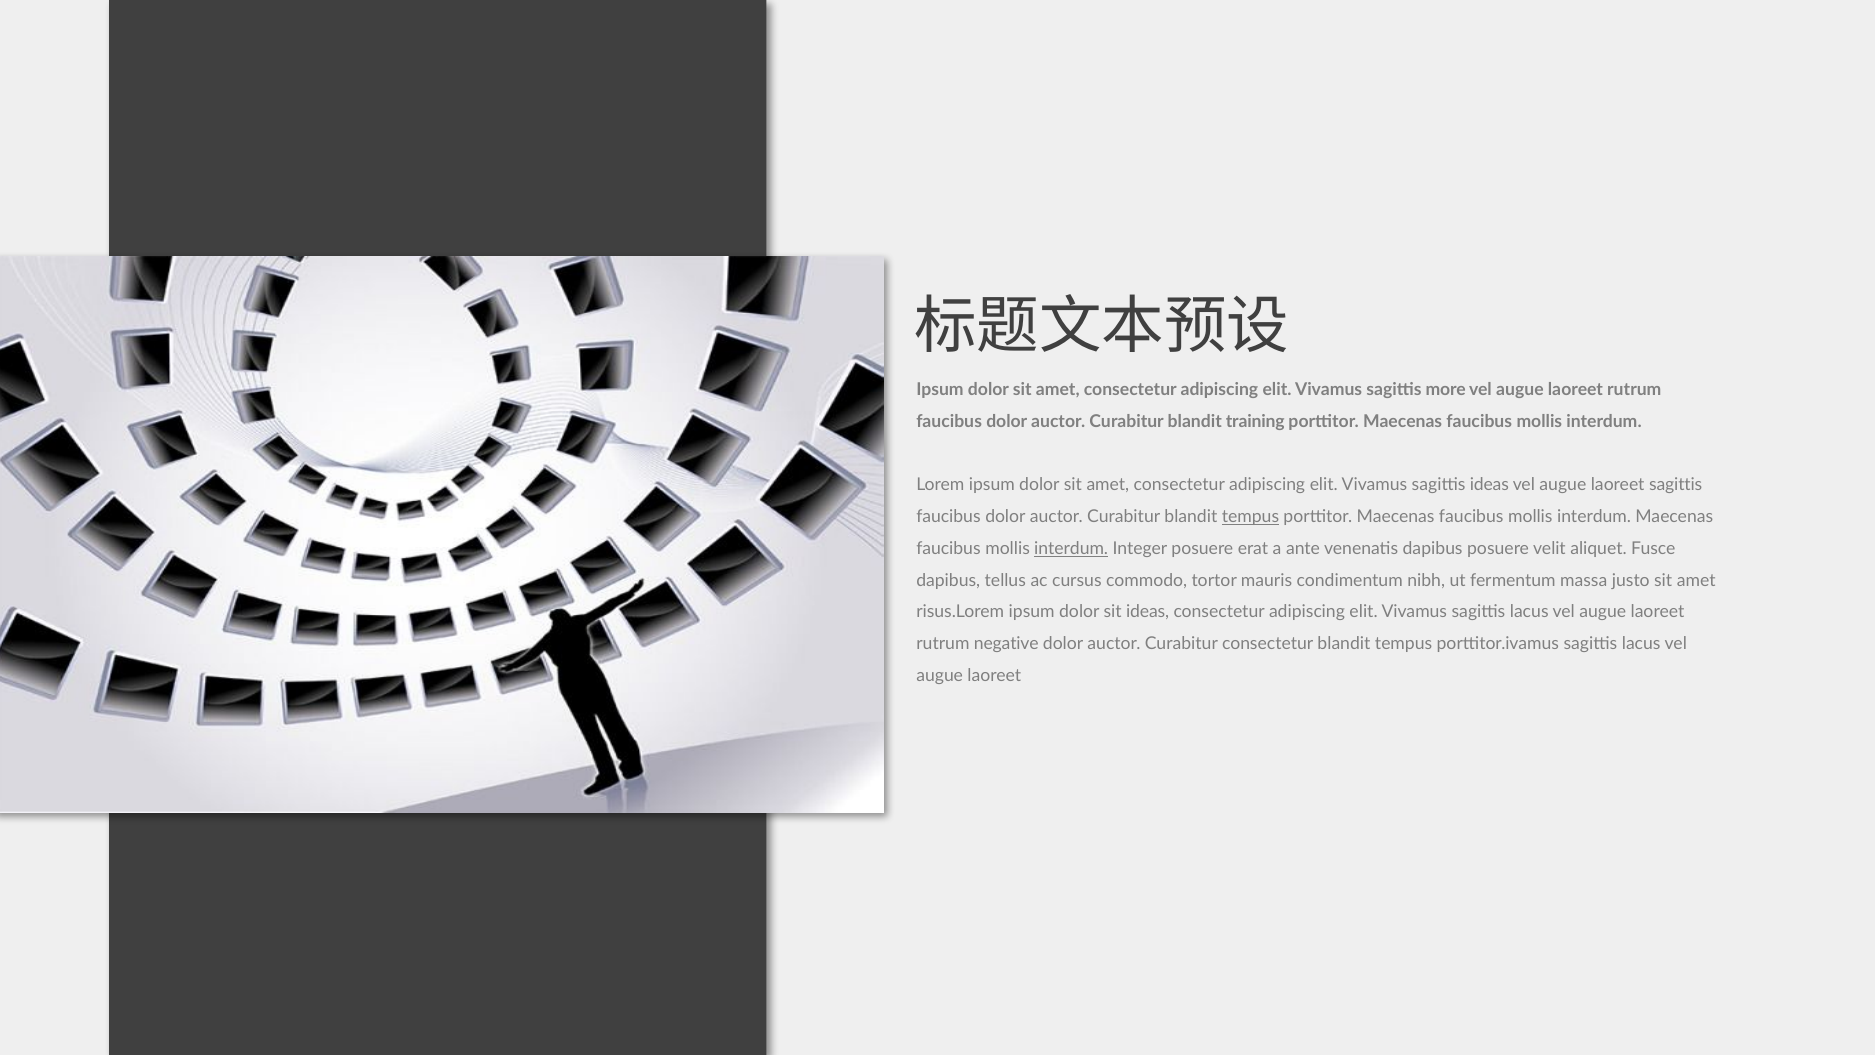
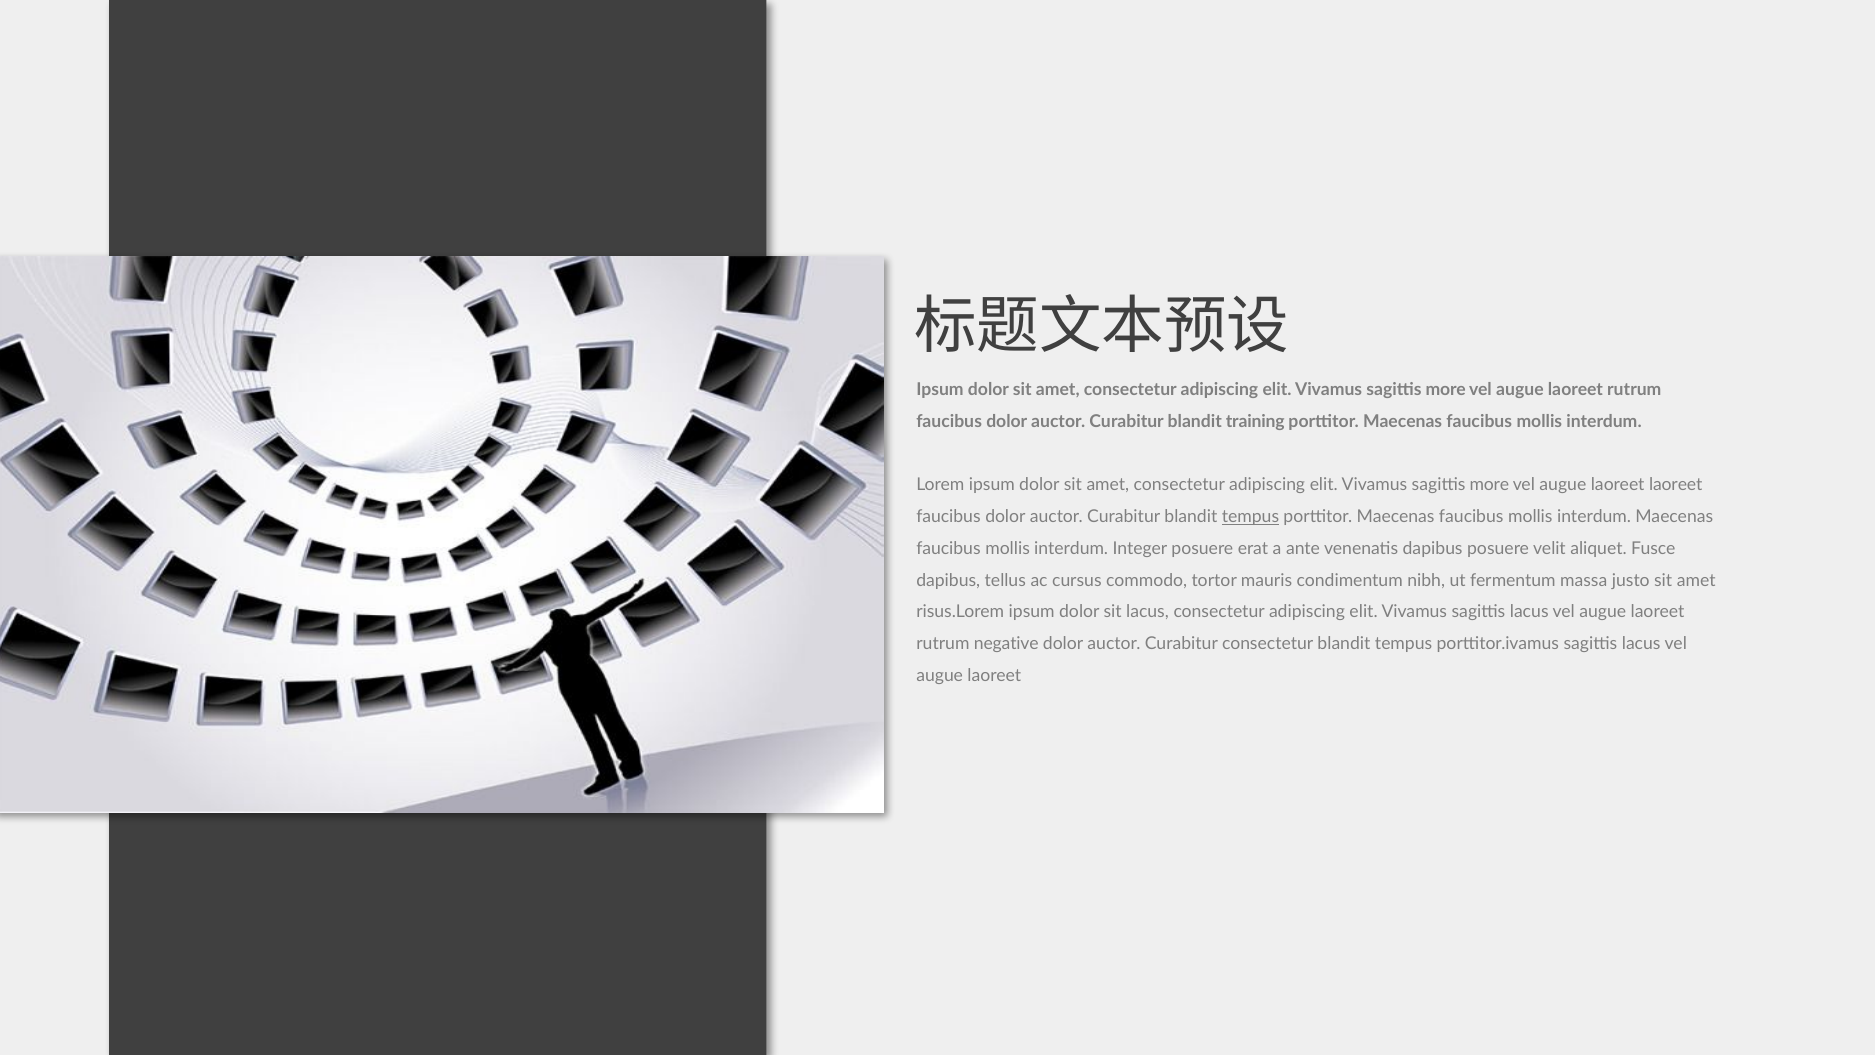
ideas: ideas -> more (1489, 485)
laoreet sagittis: sagittis -> laoreet (1676, 485)
interdum underline: present -> none (1071, 548)
sit ideas: ideas -> lacus (1148, 612)
